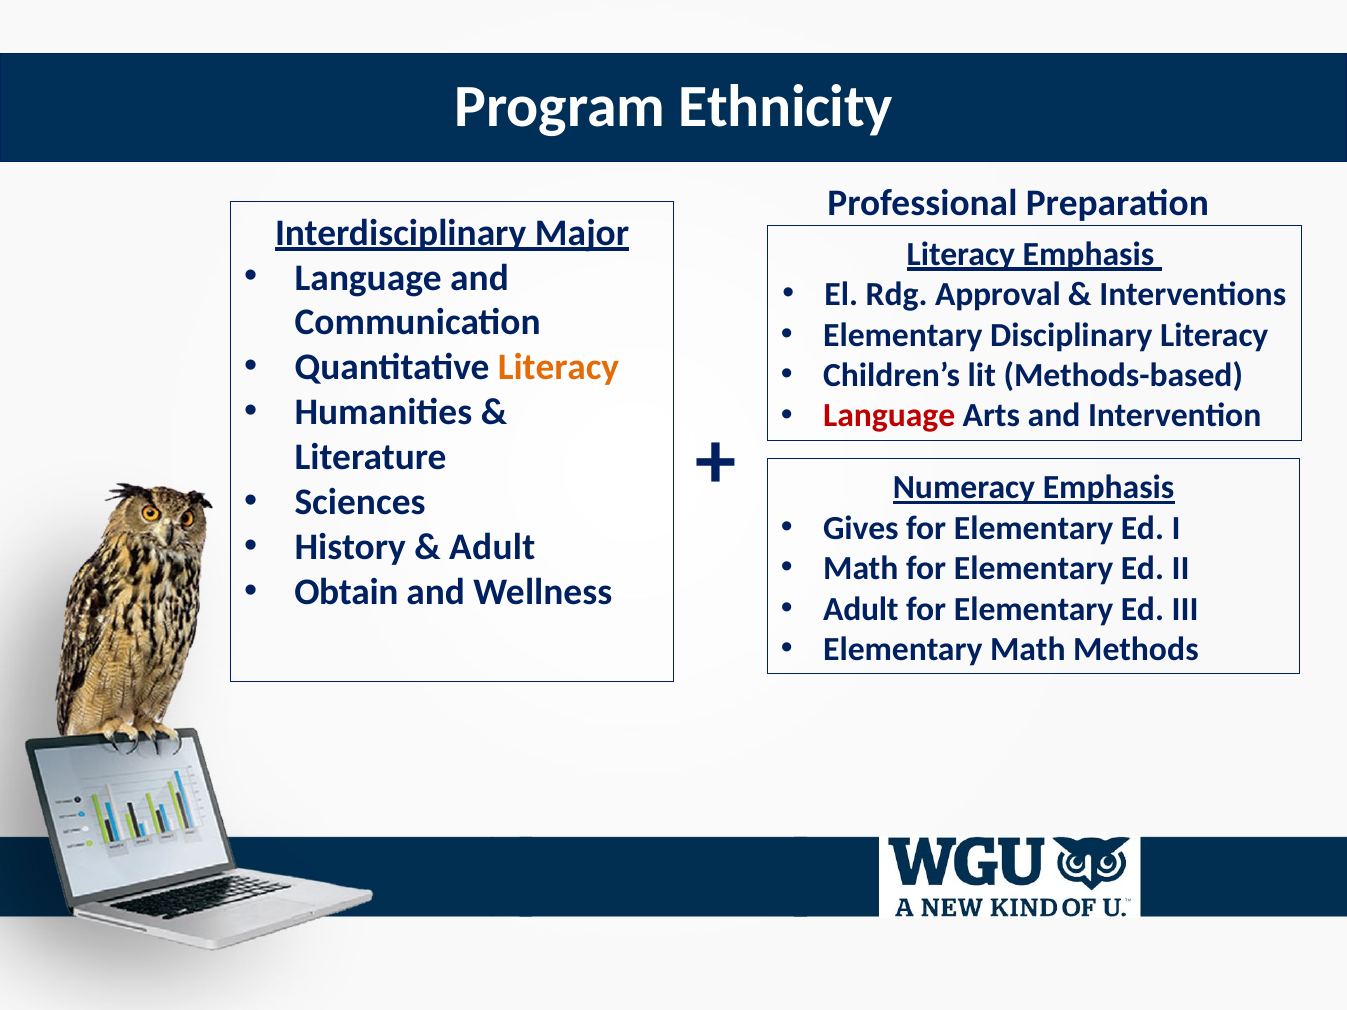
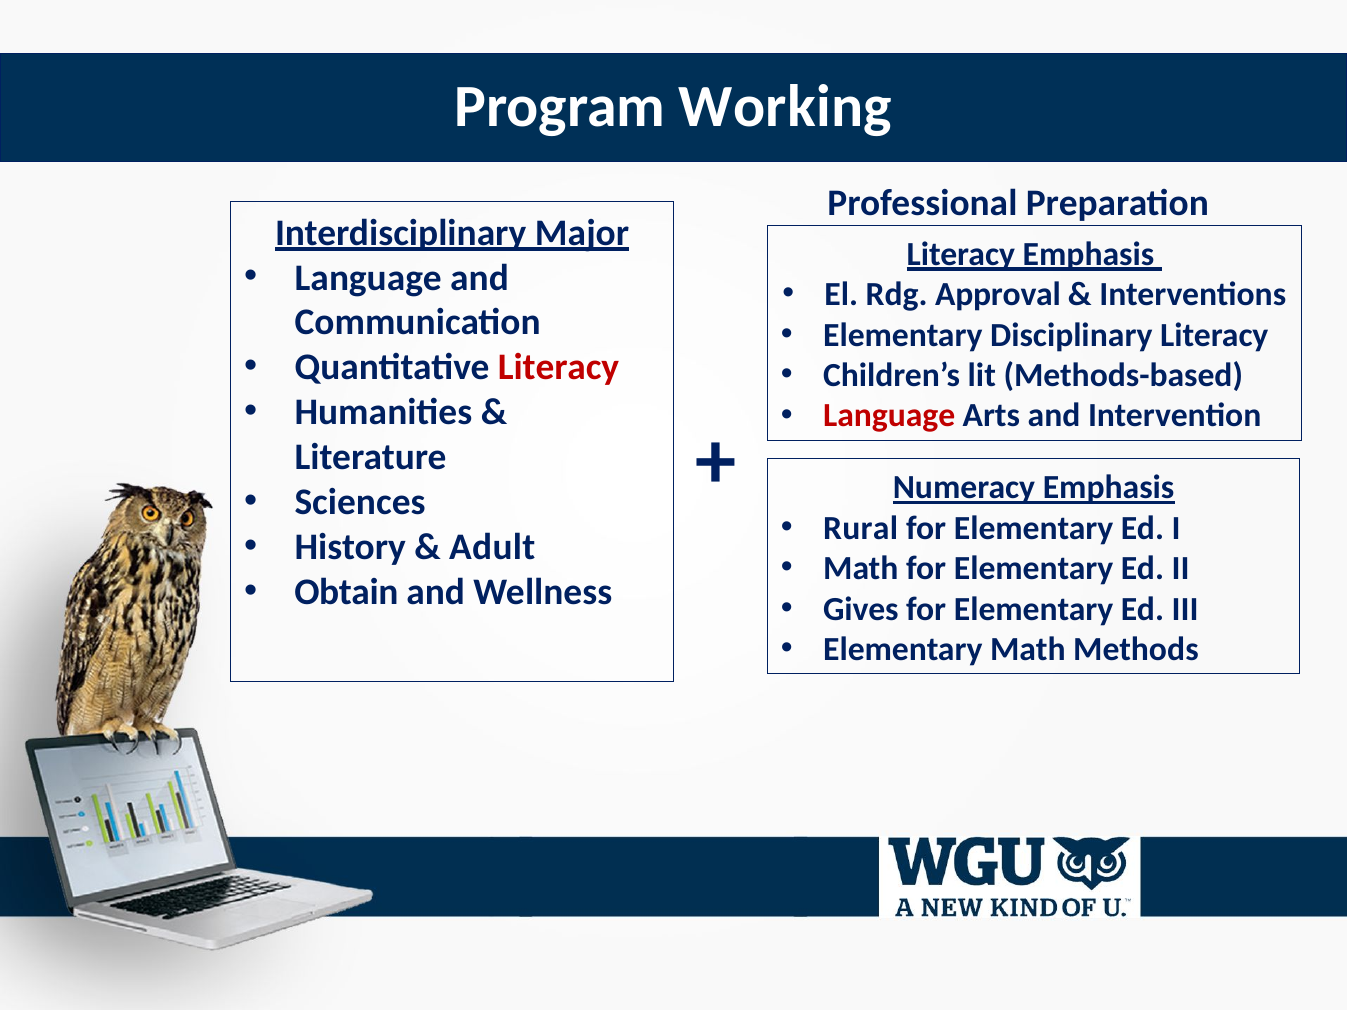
Ethnicity: Ethnicity -> Working (785, 107)
Literacy colour: orange -> red (559, 368)
Gives: Gives -> Rural (861, 528)
Adult: Adult -> Gives (861, 609)
